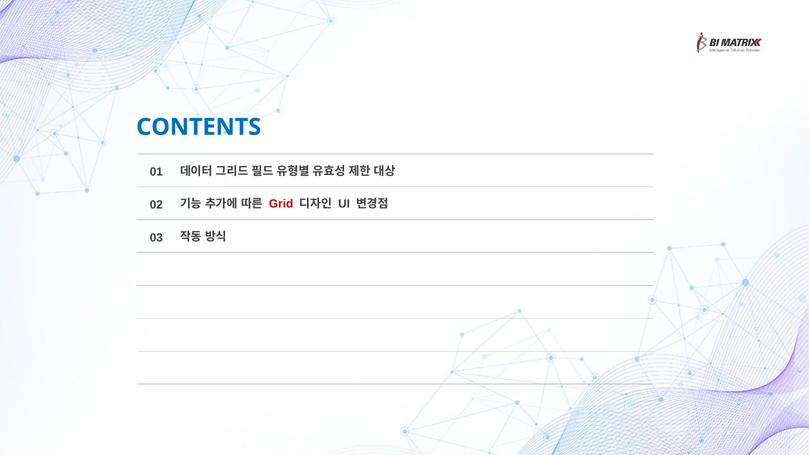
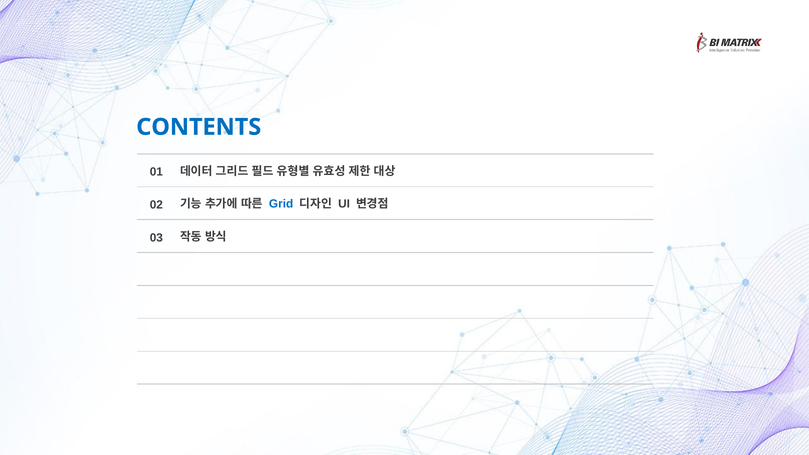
Grid colour: red -> blue (281, 204)
